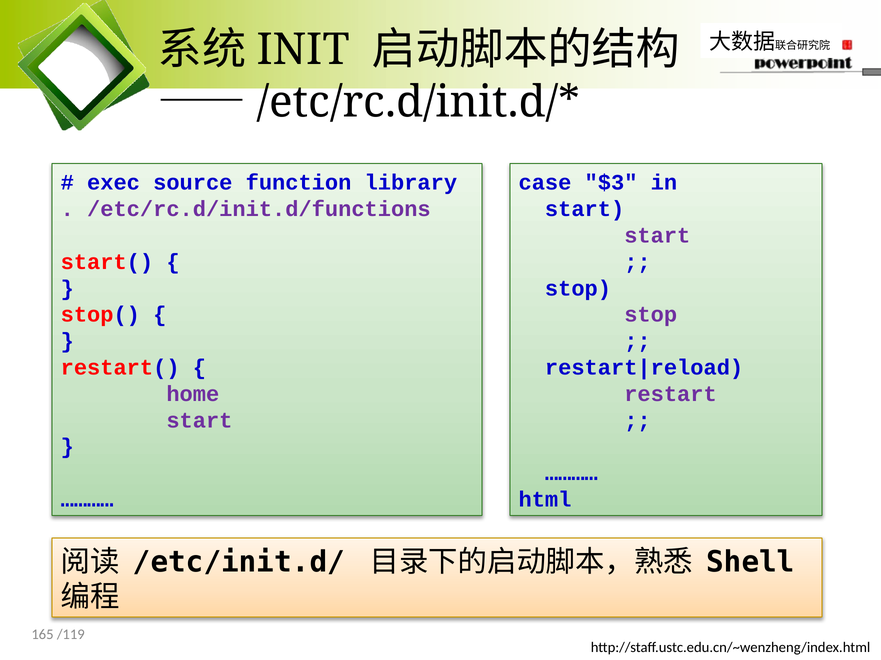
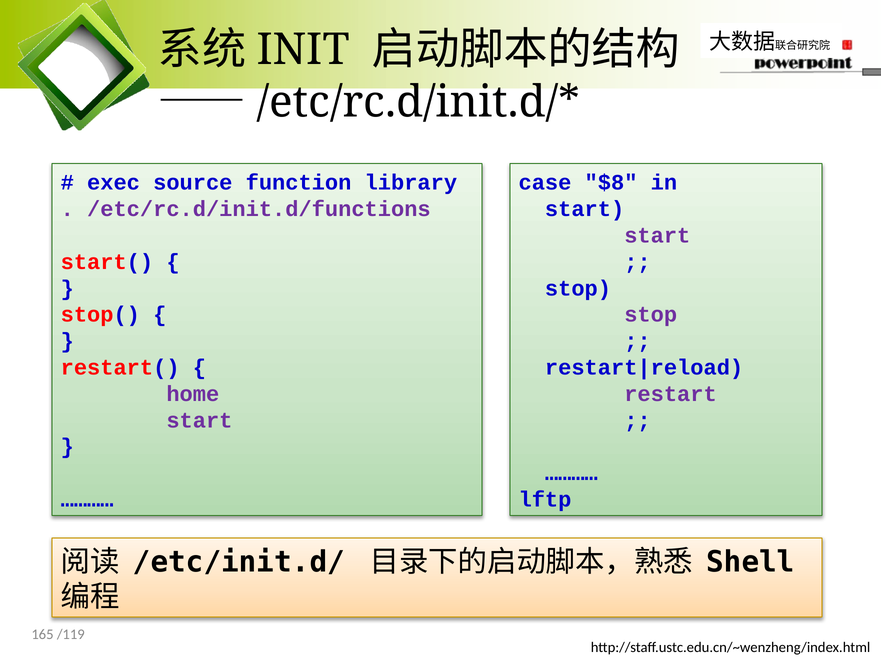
$3: $3 -> $8 (611, 183)
html: html -> lftp (545, 500)
